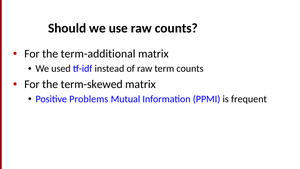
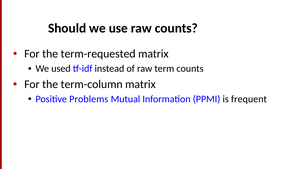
term-additional: term-additional -> term-requested (98, 54)
term-skewed: term-skewed -> term-column (92, 84)
